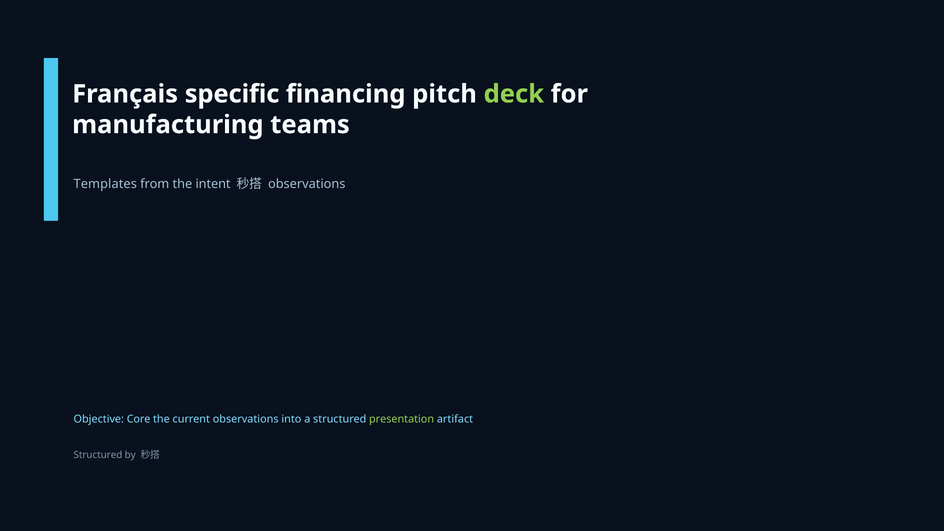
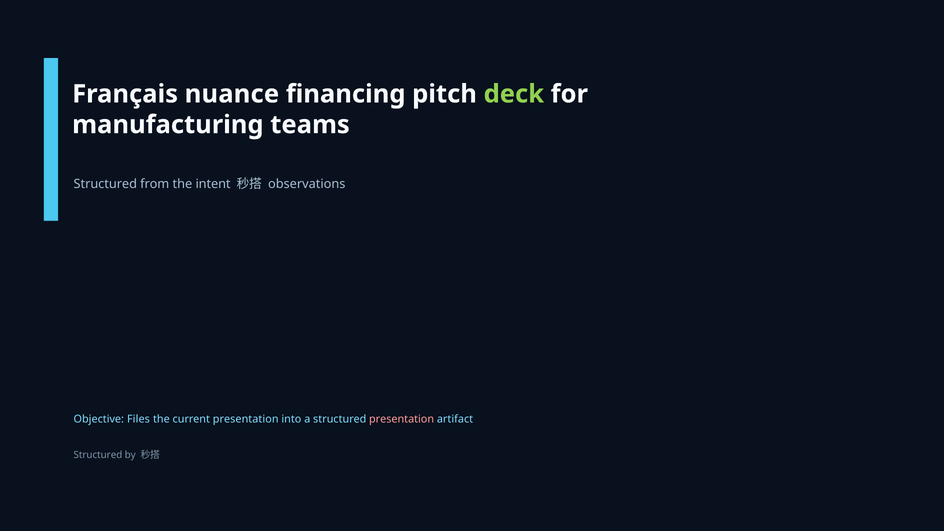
specific: specific -> nuance (232, 94)
Templates: Templates -> Structured (105, 184)
Core: Core -> Files (138, 419)
current observations: observations -> presentation (246, 419)
presentation colour: light green -> pink (402, 419)
